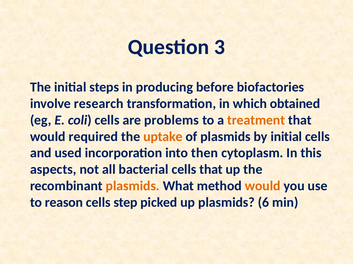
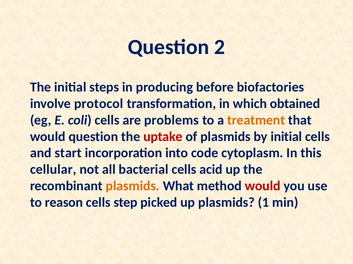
3: 3 -> 2 (219, 47)
research: research -> protocol (99, 104)
would required: required -> question (93, 137)
uptake colour: orange -> red (163, 137)
used: used -> start (68, 153)
then: then -> code (205, 153)
aspects: aspects -> cellular (53, 170)
cells that: that -> acid (211, 170)
would colour: orange -> red (263, 186)
6: 6 -> 1 (264, 203)
